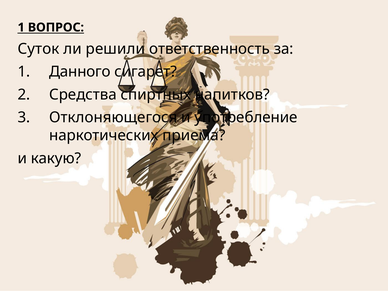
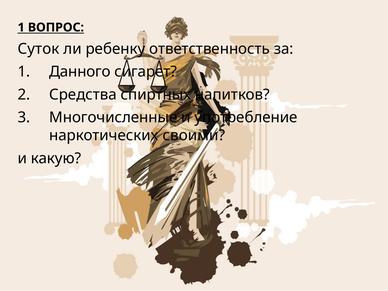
решили: решили -> ребенку (115, 49)
Отклоняющегося: Отклоняющегося -> Многочисленные (113, 117)
приема: приема -> своими (194, 135)
